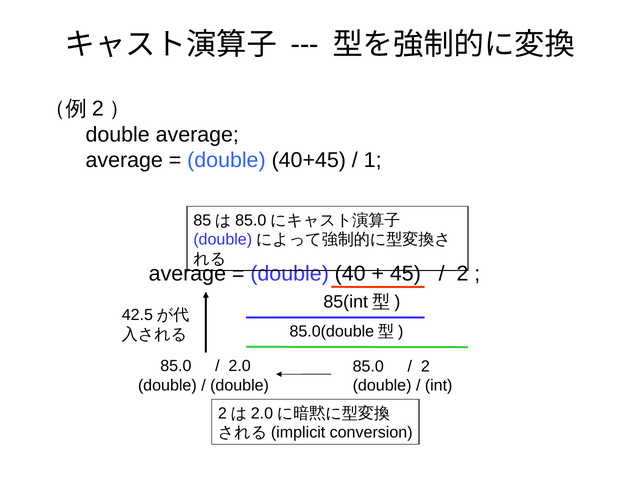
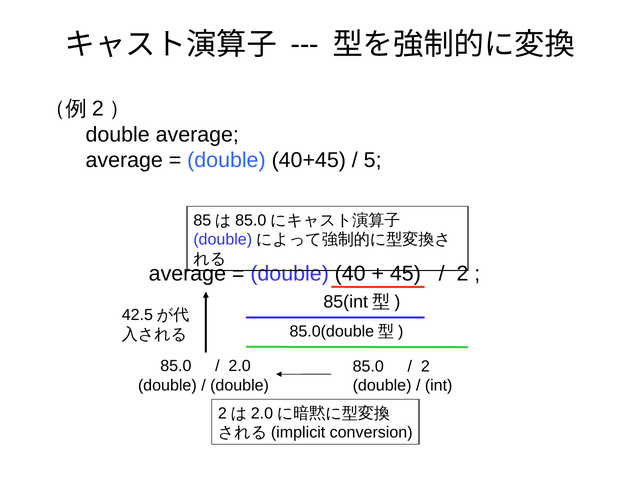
1: 1 -> 5 (373, 160)
